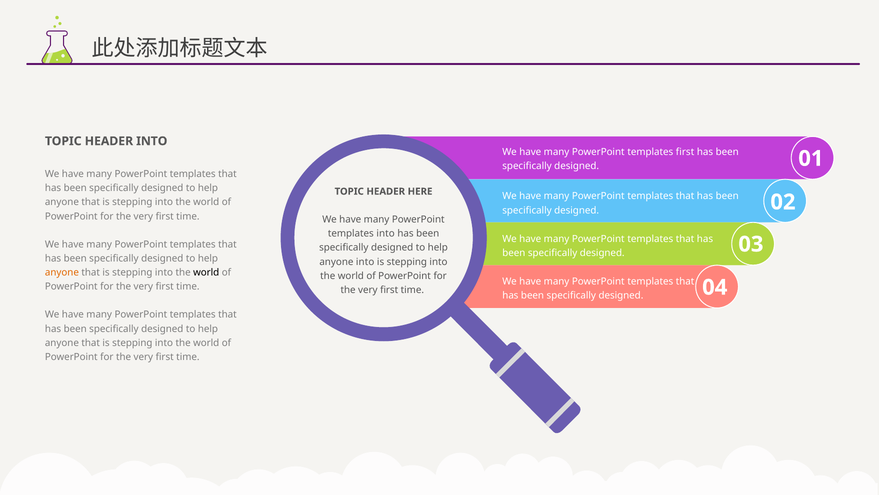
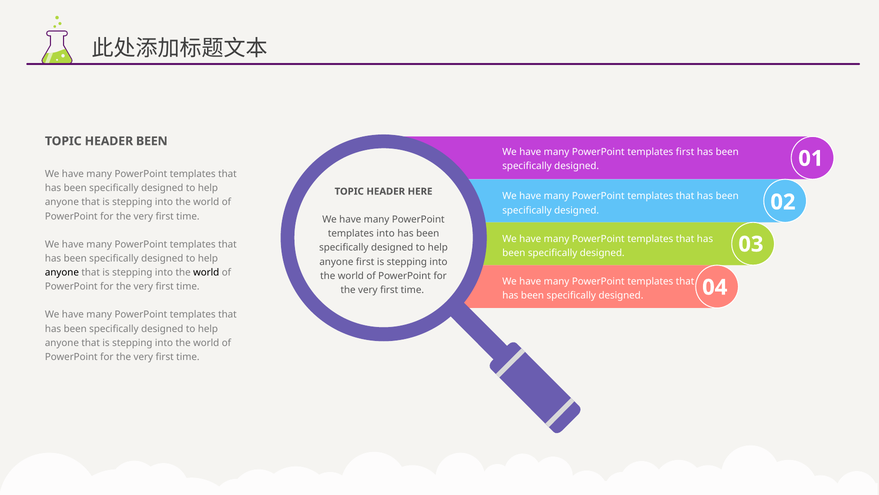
HEADER INTO: INTO -> BEEN (152, 141)
anyone into: into -> first (365, 261)
anyone colour: orange -> black (62, 272)
